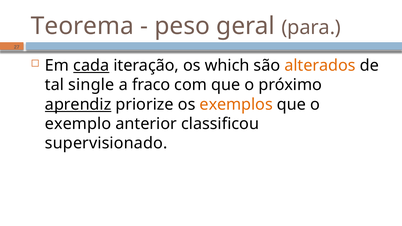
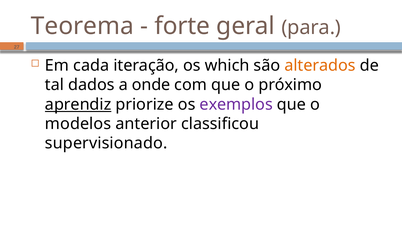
peso: peso -> forte (182, 26)
cada underline: present -> none (91, 66)
single: single -> dados (91, 85)
fraco: fraco -> onde (151, 85)
exemplos colour: orange -> purple (236, 104)
exemplo: exemplo -> modelos (78, 124)
